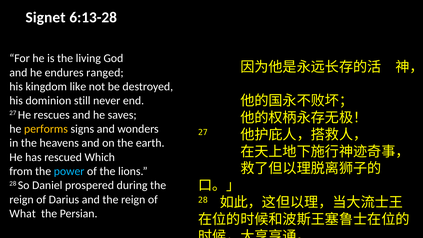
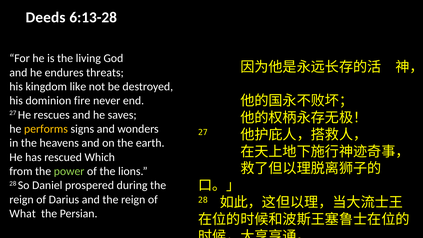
Signet: Signet -> Deeds (46, 18)
ranged: ranged -> threats (105, 73)
still: still -> fire (82, 101)
power colour: light blue -> light green (69, 171)
